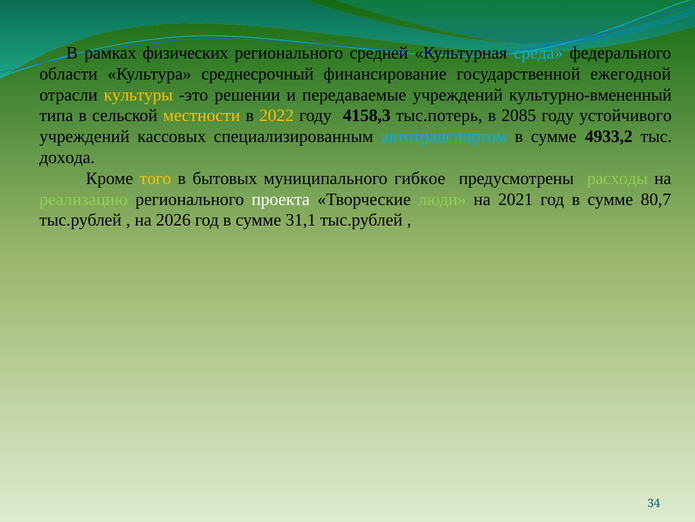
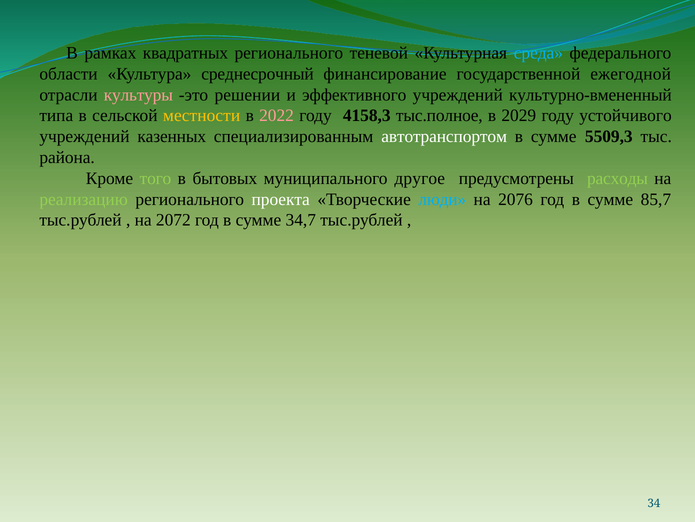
физических: физических -> квадратных (185, 53)
средней: средней -> теневой (379, 53)
культуры colour: yellow -> pink (138, 95)
передаваемые: передаваемые -> эффективного (354, 95)
2022 colour: yellow -> pink (277, 116)
тыс.потерь: тыс.потерь -> тыс.полное (439, 116)
2085: 2085 -> 2029 (519, 116)
кассовых: кассовых -> казенных (172, 136)
автотранспортом colour: light blue -> white (444, 136)
4933,2: 4933,2 -> 5509,3 (609, 136)
дохода: дохода -> района (67, 157)
того colour: yellow -> light green (156, 178)
гибкое: гибкое -> другое (420, 178)
люди colour: light green -> light blue (442, 199)
2021: 2021 -> 2076 (516, 199)
80,7: 80,7 -> 85,7 (656, 199)
2026: 2026 -> 2072 (173, 220)
31,1: 31,1 -> 34,7 (301, 220)
